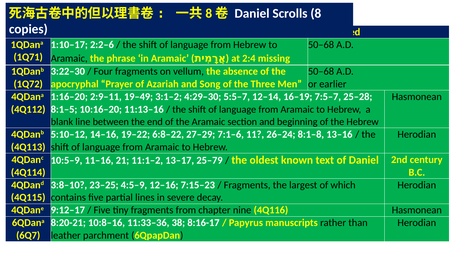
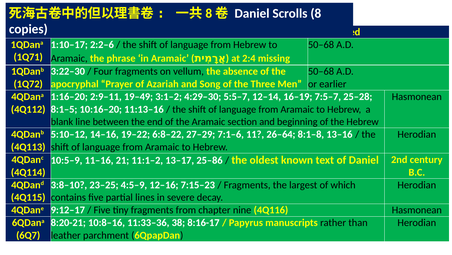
26–24: 26–24 -> 26–64 (281, 134)
25–79: 25–79 -> 25–86 (210, 160)
